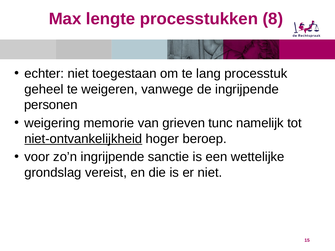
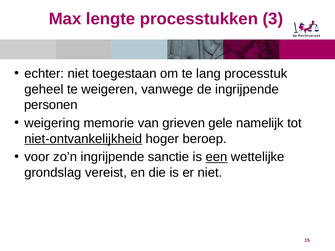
8: 8 -> 3 (273, 19)
tunc: tunc -> gele (221, 123)
een underline: none -> present (217, 157)
